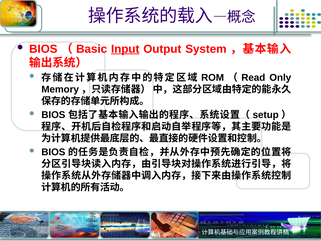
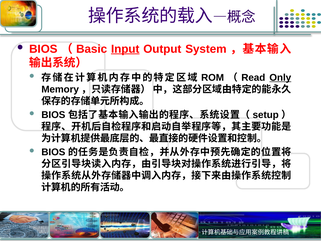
Only underline: none -> present (280, 77)
